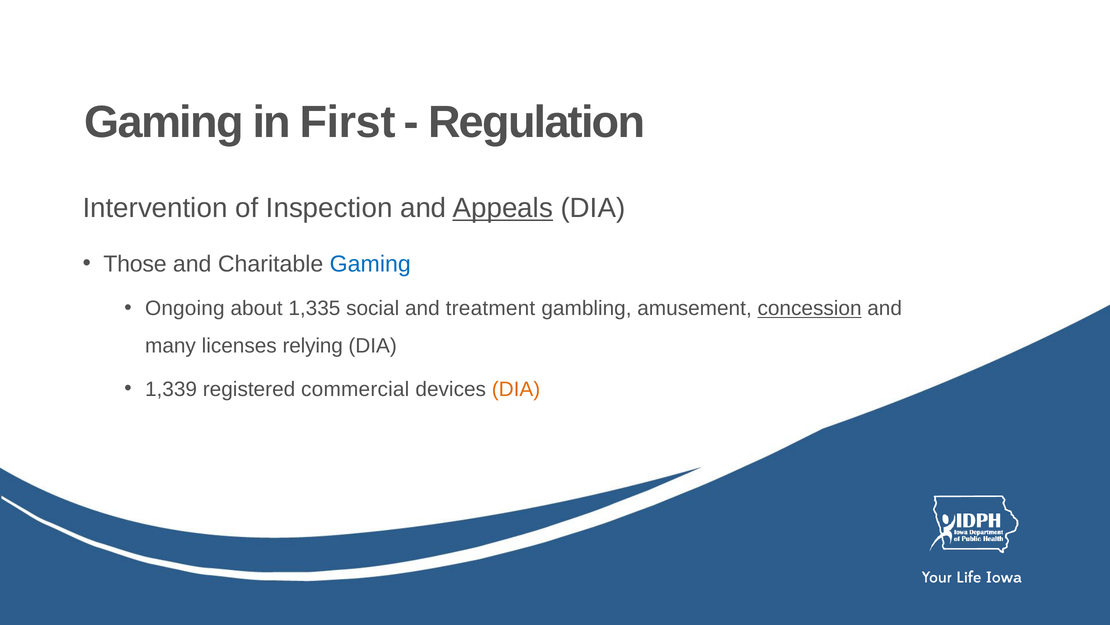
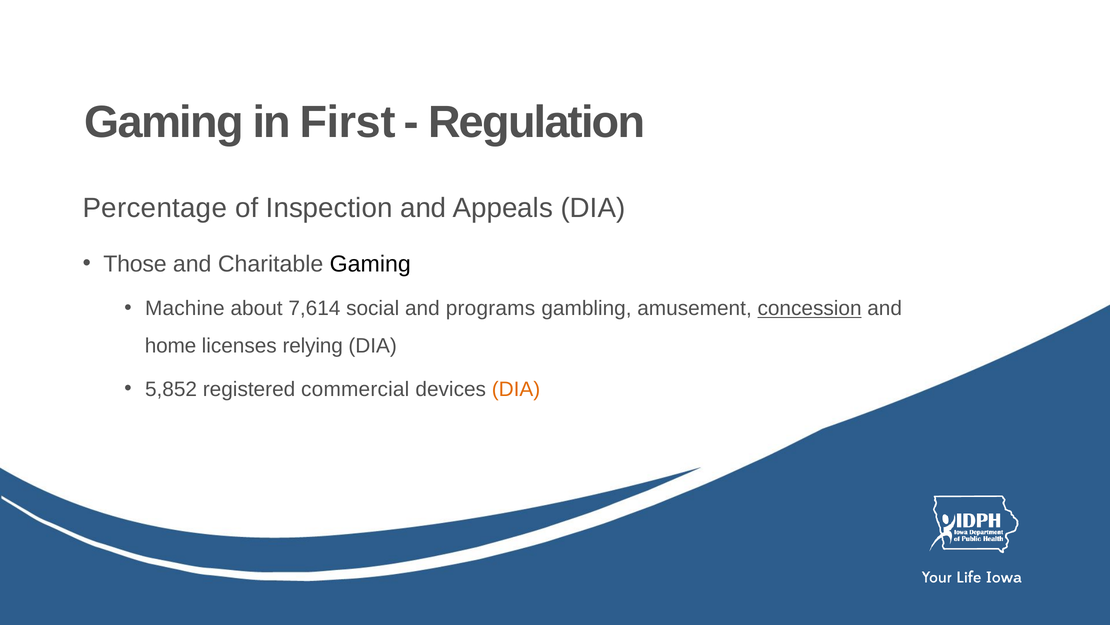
Intervention: Intervention -> Percentage (155, 208)
Appeals underline: present -> none (503, 208)
Gaming colour: blue -> black (370, 264)
Ongoing: Ongoing -> Machine (185, 308)
1,335: 1,335 -> 7,614 (314, 308)
treatment: treatment -> programs (490, 308)
many: many -> home (171, 346)
1,339: 1,339 -> 5,852 (171, 389)
